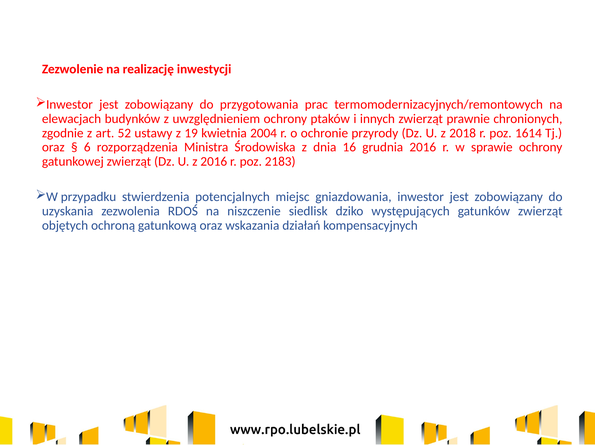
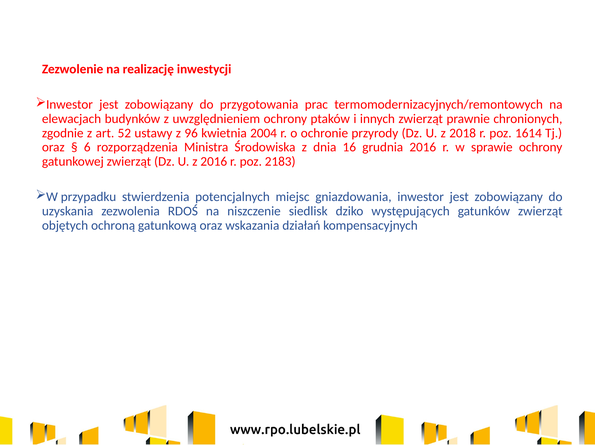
19: 19 -> 96 (191, 133)
